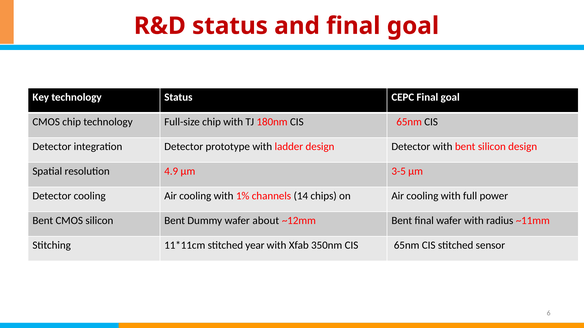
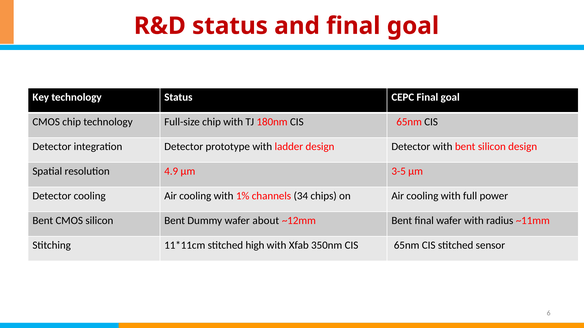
14: 14 -> 34 (301, 196)
year: year -> high (255, 246)
